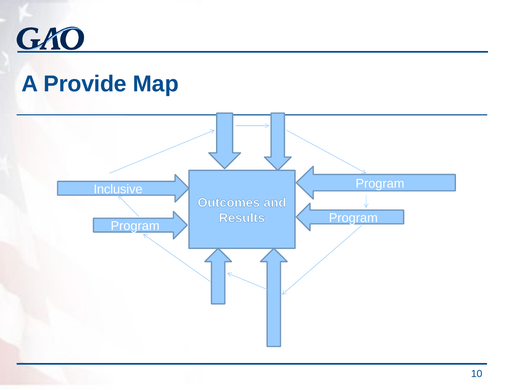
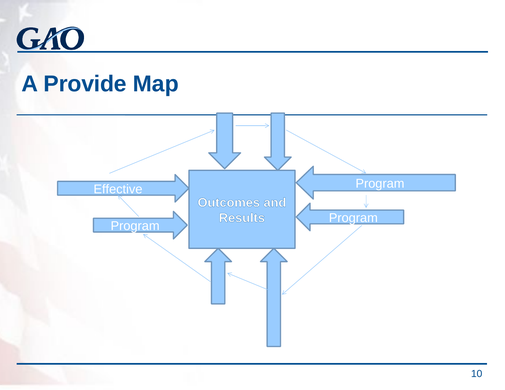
Inclusive: Inclusive -> Effective (118, 189)
